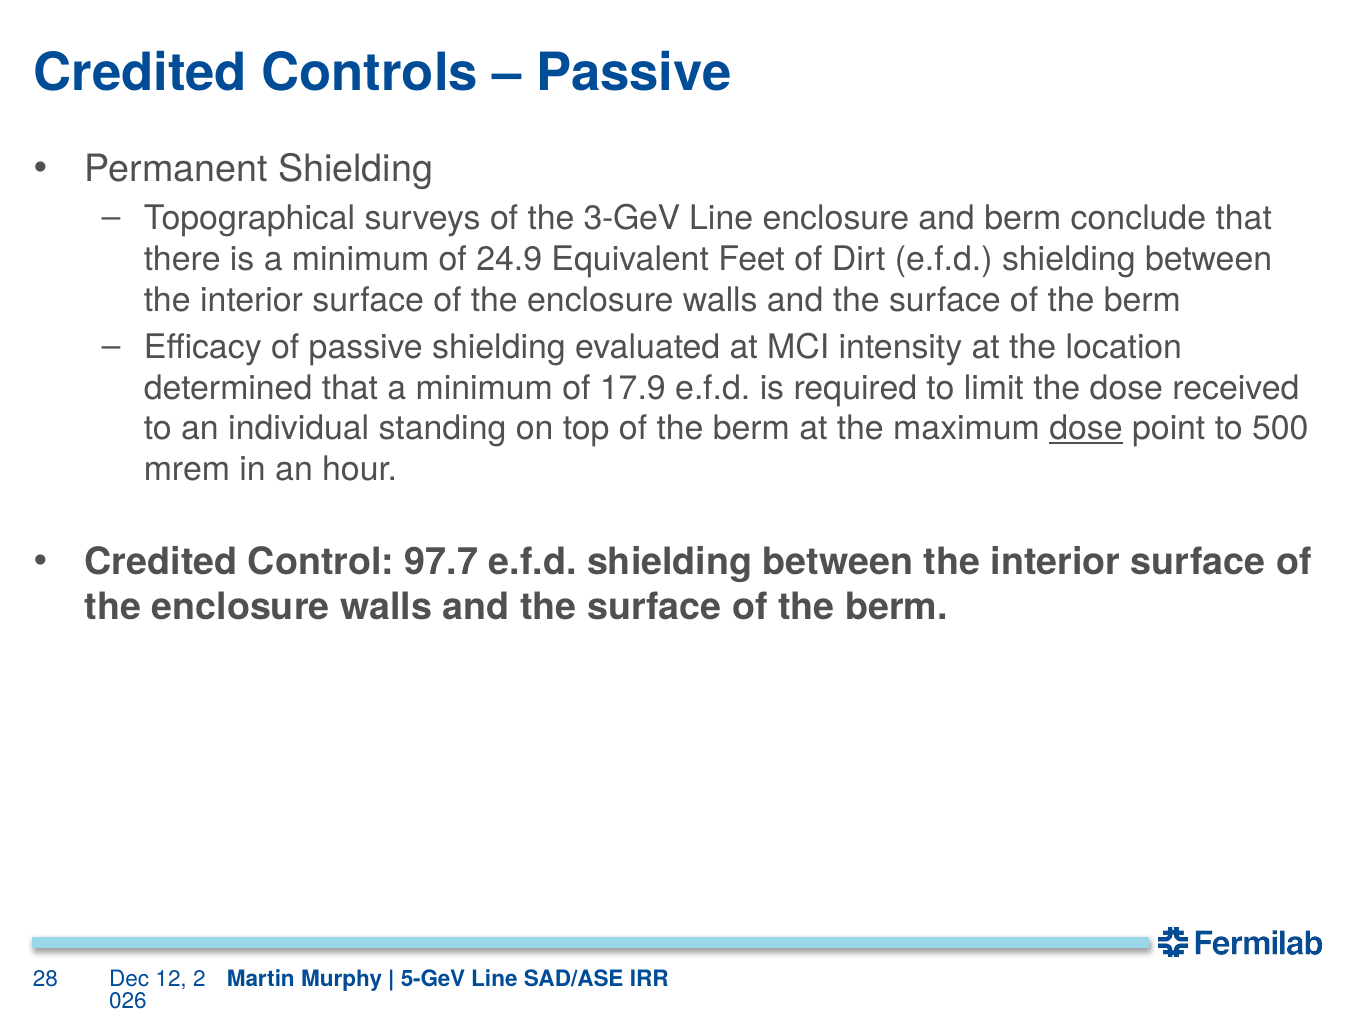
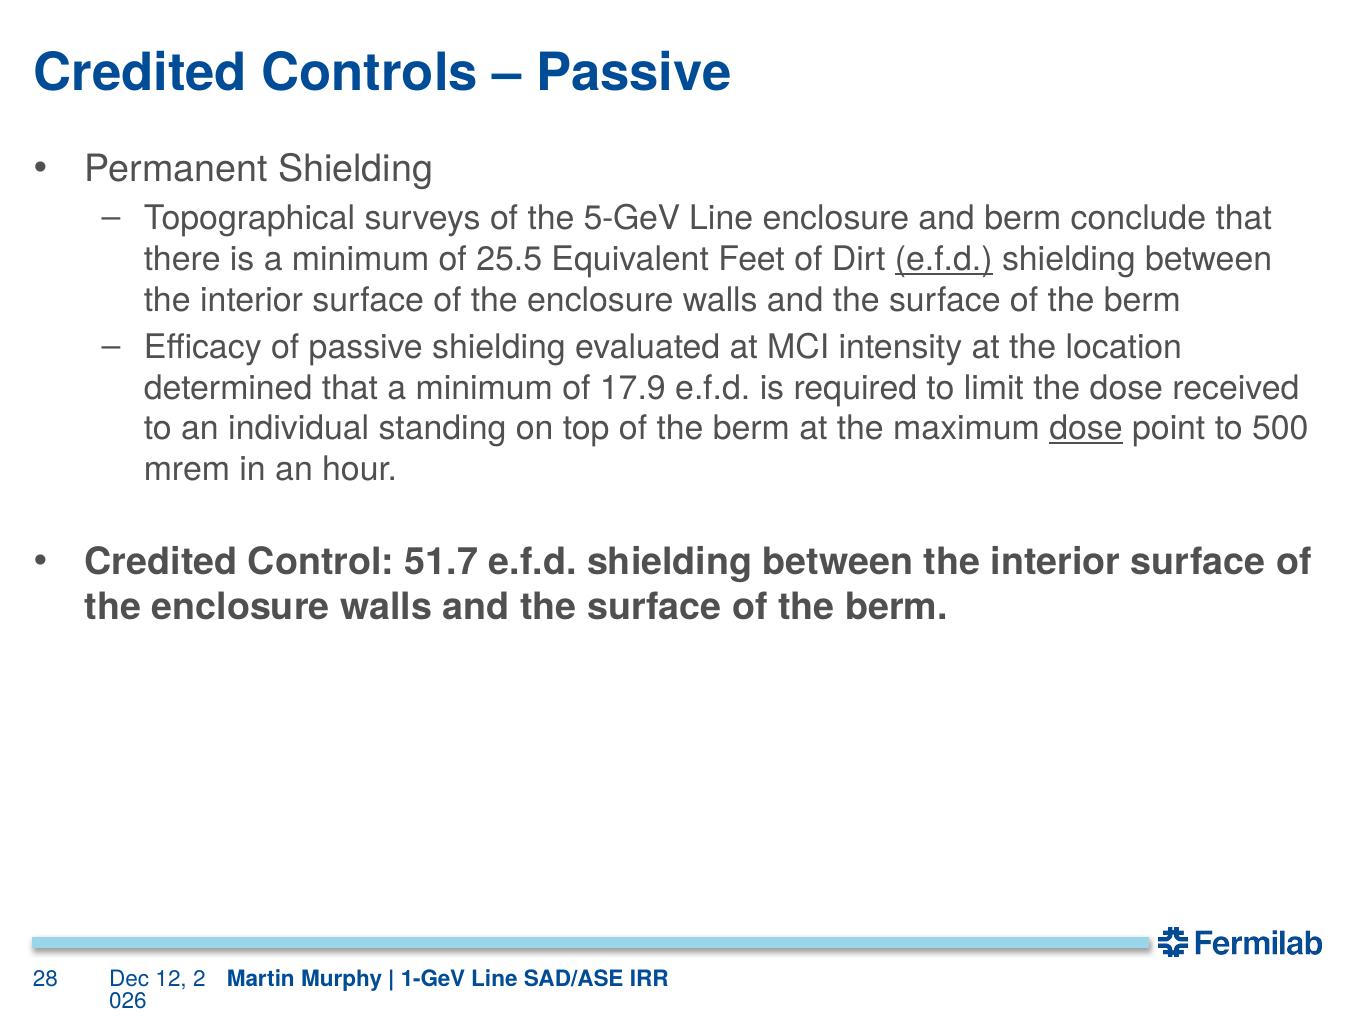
3-GeV: 3-GeV -> 5-GeV (632, 219)
24.9: 24.9 -> 25.5 (509, 259)
e.f.d underline: none -> present (944, 259)
97.7: 97.7 -> 51.7 (441, 562)
5-GeV: 5-GeV -> 1-GeV (433, 979)
